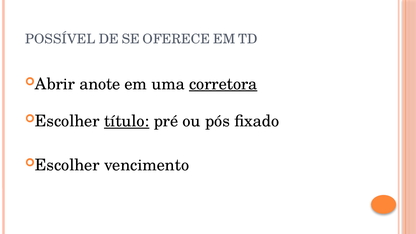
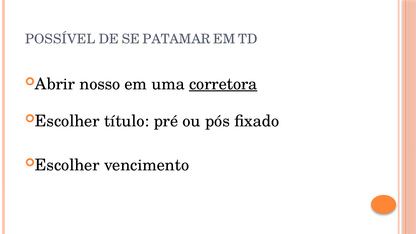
OFERECE: OFERECE -> PATAMAR (177, 39)
anote: anote -> nosso (100, 84)
título underline: present -> none (127, 121)
